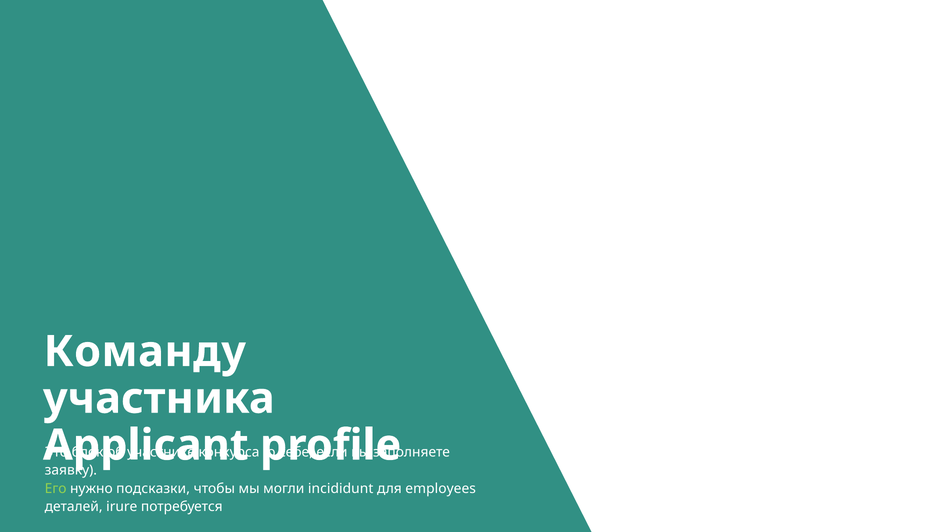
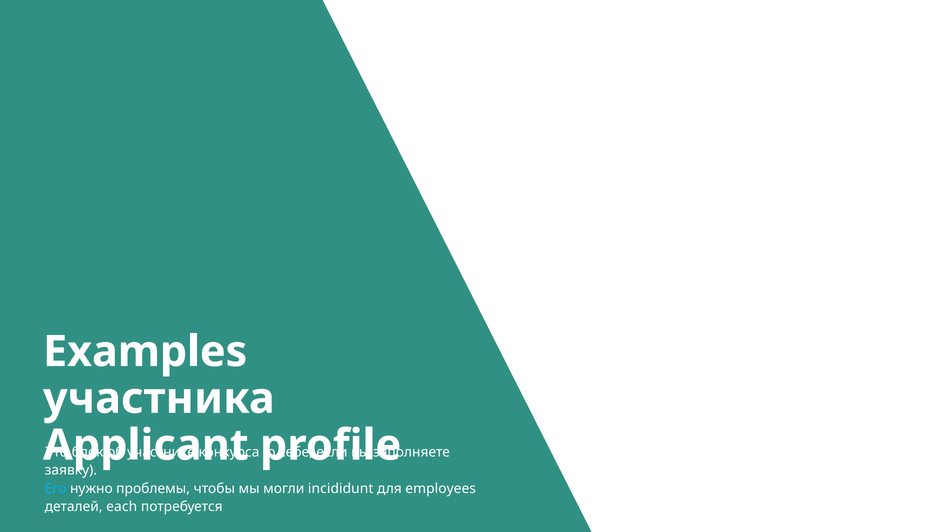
Команду: Команду -> Examples (145, 351)
Его colour: light green -> light blue (56, 488)
подсказки: подсказки -> проблемы (153, 488)
irure: irure -> each (122, 506)
